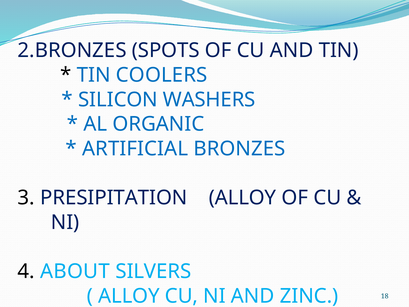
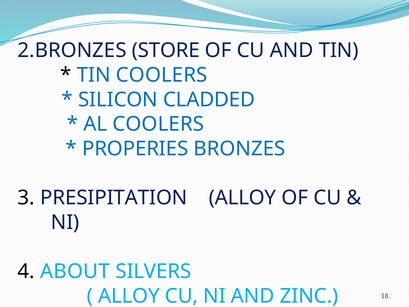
SPOTS: SPOTS -> STORE (166, 50)
WASHERS: WASHERS -> CLADDED (209, 100)
AL ORGANIC: ORGANIC -> COOLERS (158, 124)
ARTIFICIAL: ARTIFICIAL -> PROPERIES (135, 149)
